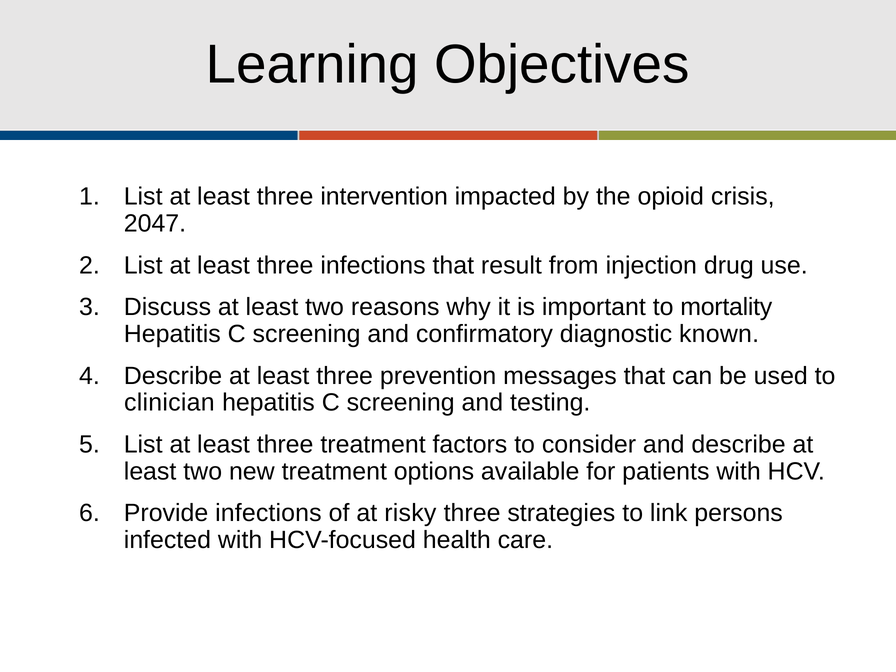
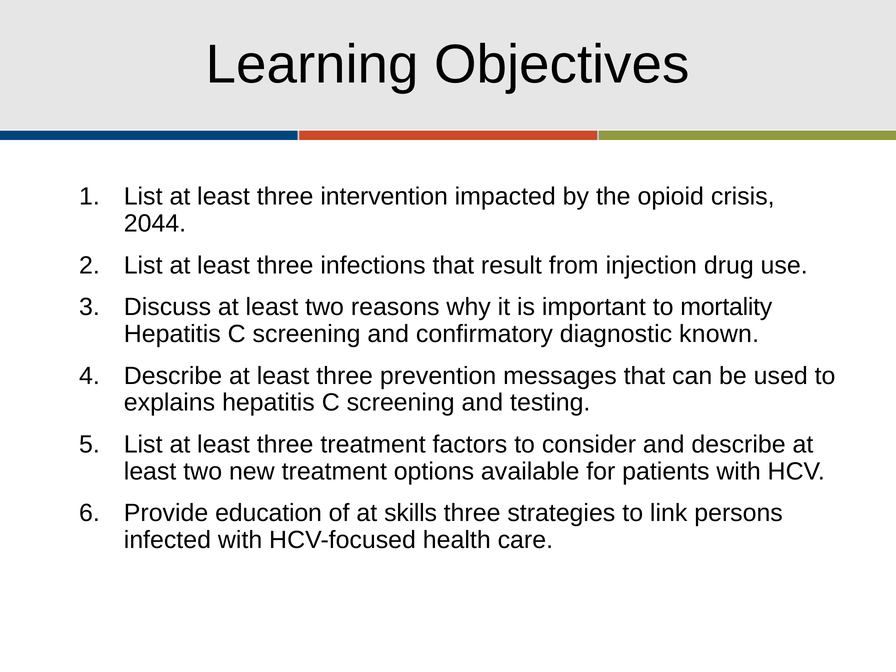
2047: 2047 -> 2044 (155, 224)
clinician: clinician -> explains (169, 403)
Provide infections: infections -> education (269, 513)
risky: risky -> skills (411, 513)
